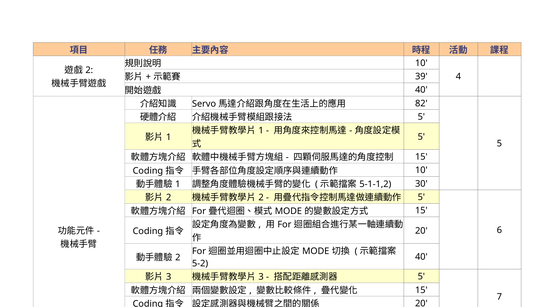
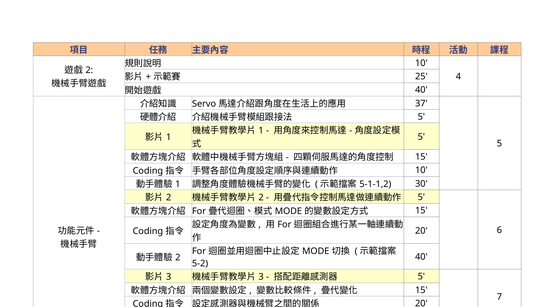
39: 39 -> 25 (421, 77)
82: 82 -> 37 (421, 103)
